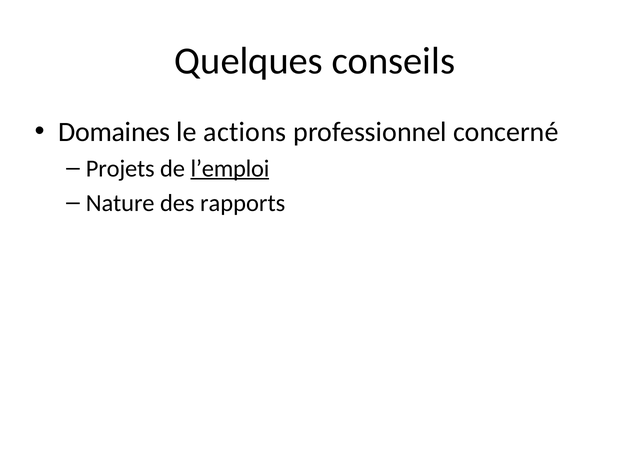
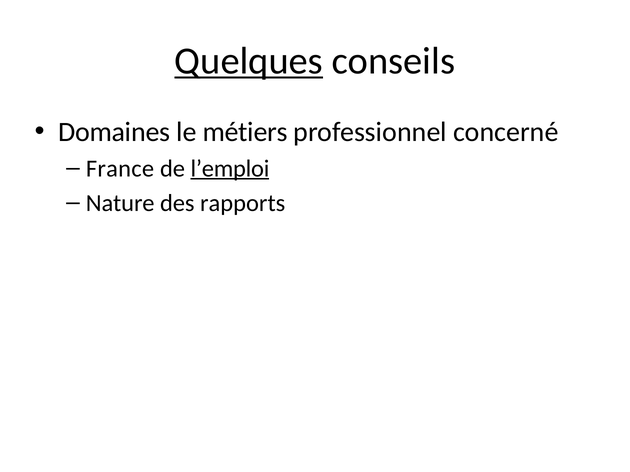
Quelques underline: none -> present (249, 61)
actions: actions -> métiers (245, 132)
Projets: Projets -> France (120, 169)
